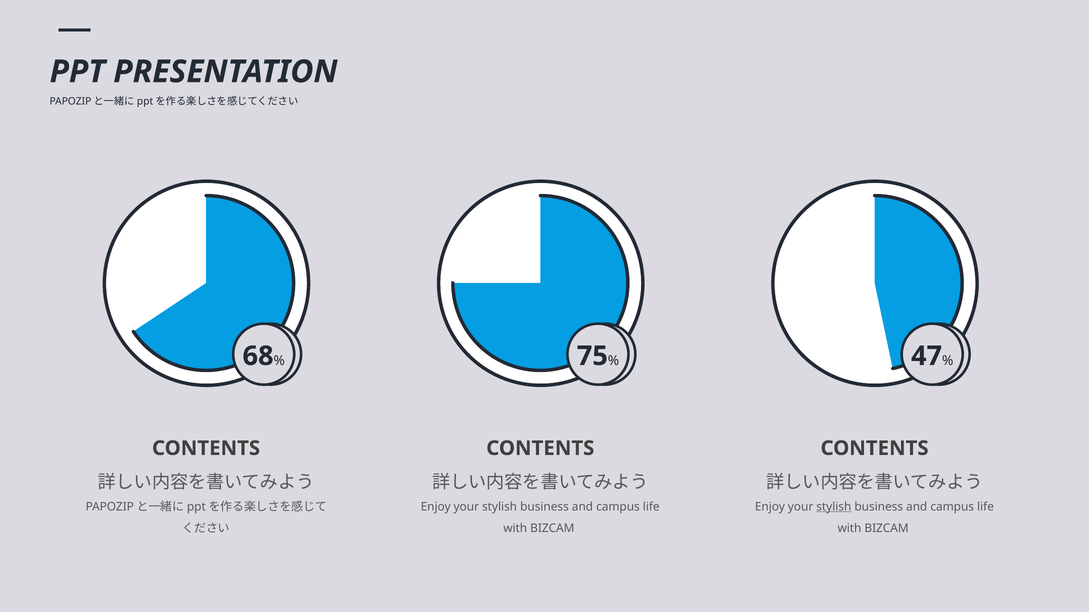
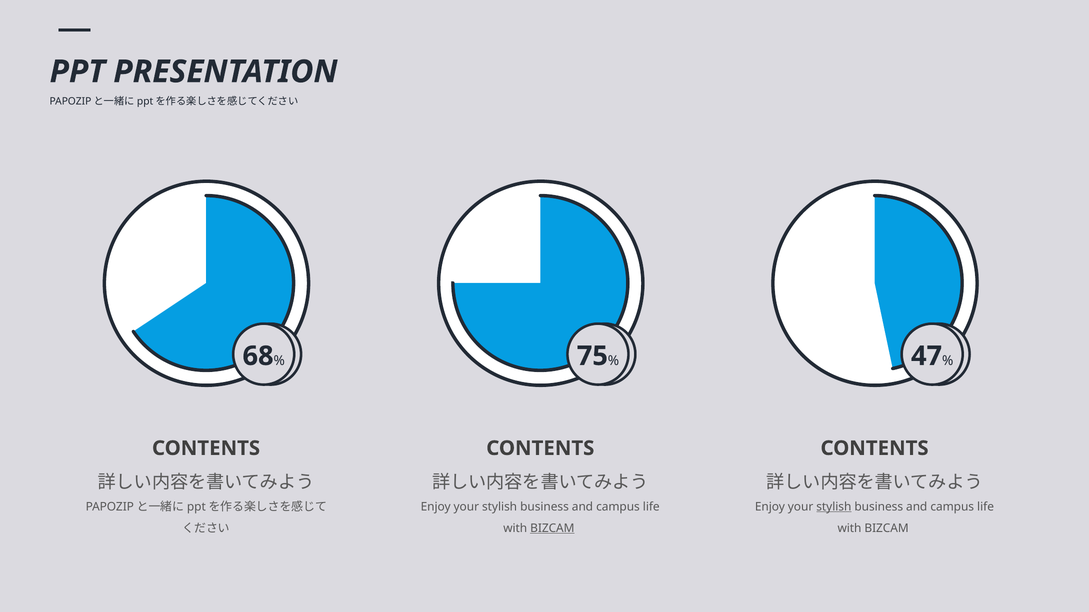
BIZCAM underline: none -> present (552, 529)
